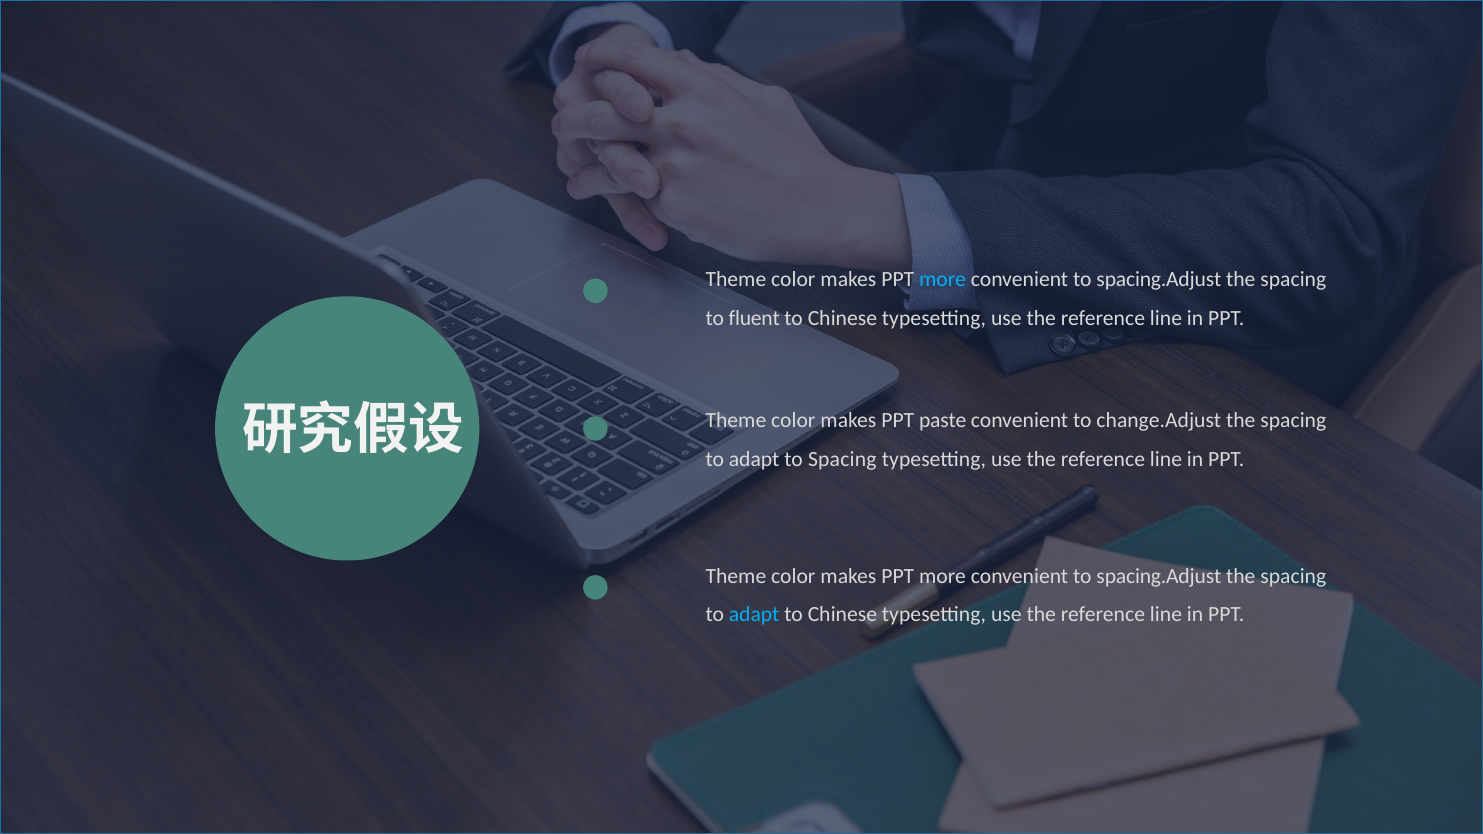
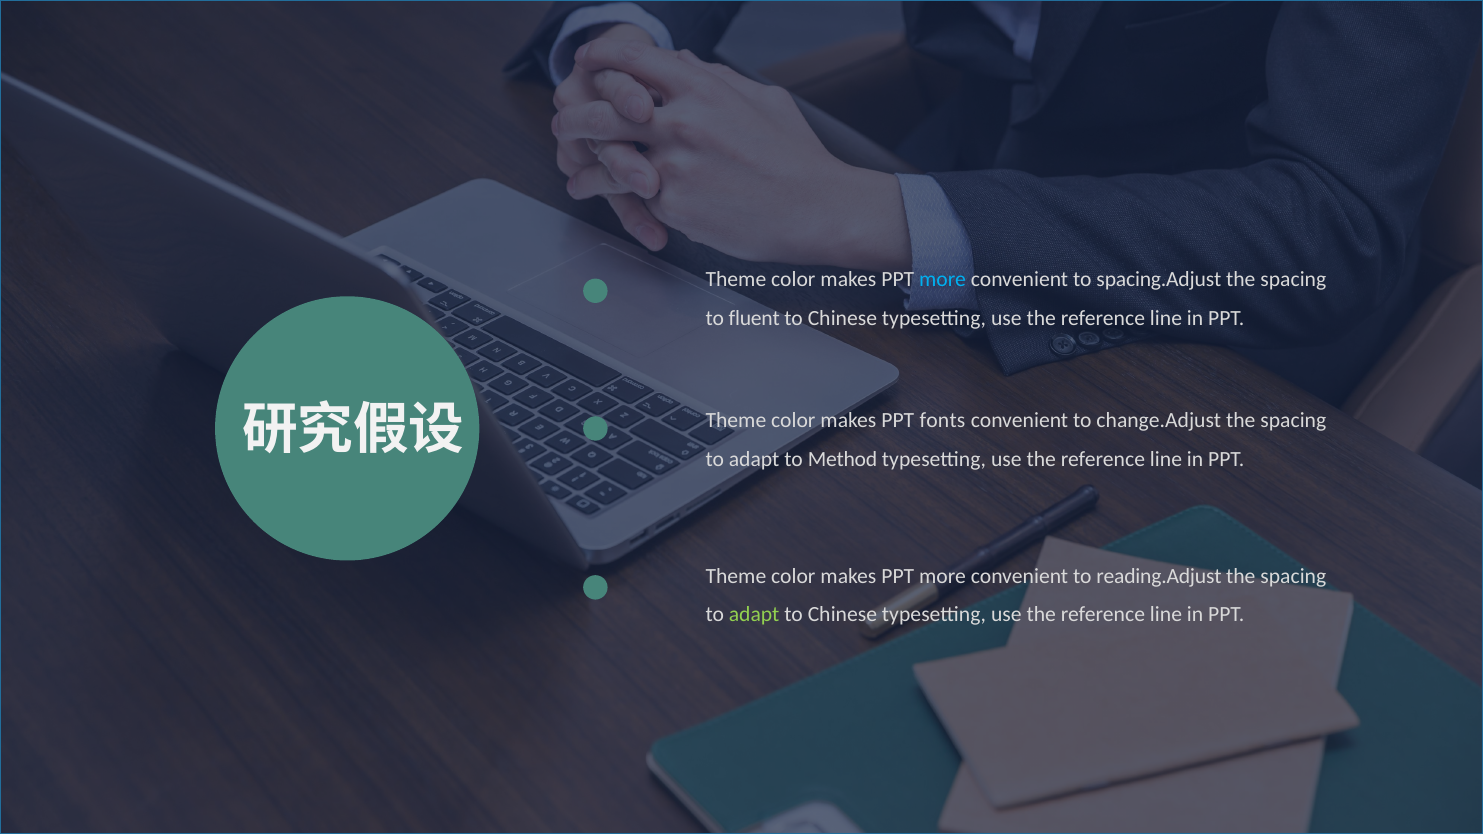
paste: paste -> fonts (942, 421)
to Spacing: Spacing -> Method (843, 460)
spacing.Adjust: spacing.Adjust -> reading.Adjust (1159, 576)
adapt colour: light blue -> light green (754, 615)
